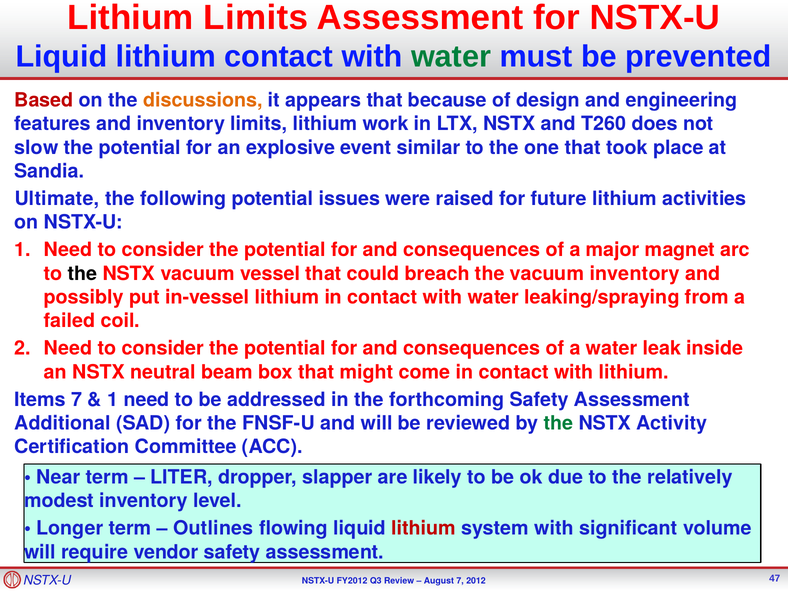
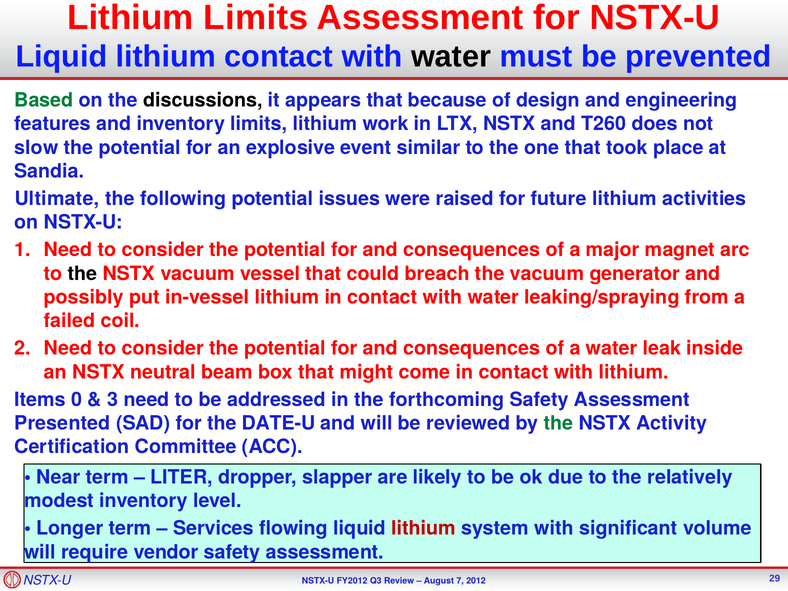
water colour: green -> black (451, 57)
Based colour: red -> green (44, 100)
discussions colour: orange -> black (203, 100)
vacuum inventory: inventory -> generator (635, 274)
Items 7: 7 -> 0 (77, 400)
1: 1 -> 3 (113, 400)
Additional: Additional -> Presented (62, 423)
FNSF-U: FNSF-U -> DATE-U (279, 423)
Outlines: Outlines -> Services (213, 528)
47: 47 -> 29 (775, 579)
